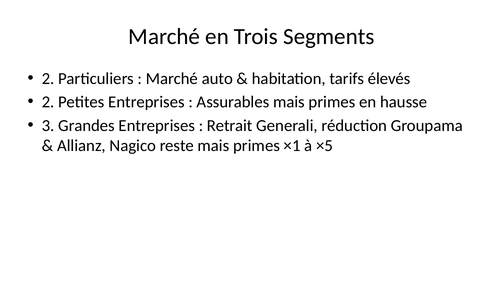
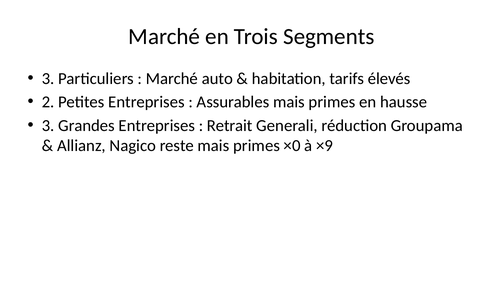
2: 2 -> 3 (48, 79)
×1: ×1 -> ×0 (292, 146)
×5: ×5 -> ×9 (324, 146)
